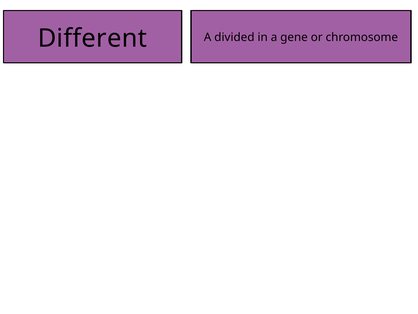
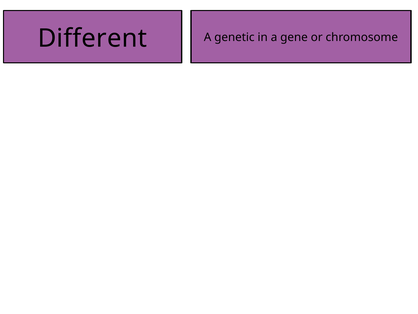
divided: divided -> genetic (234, 37)
